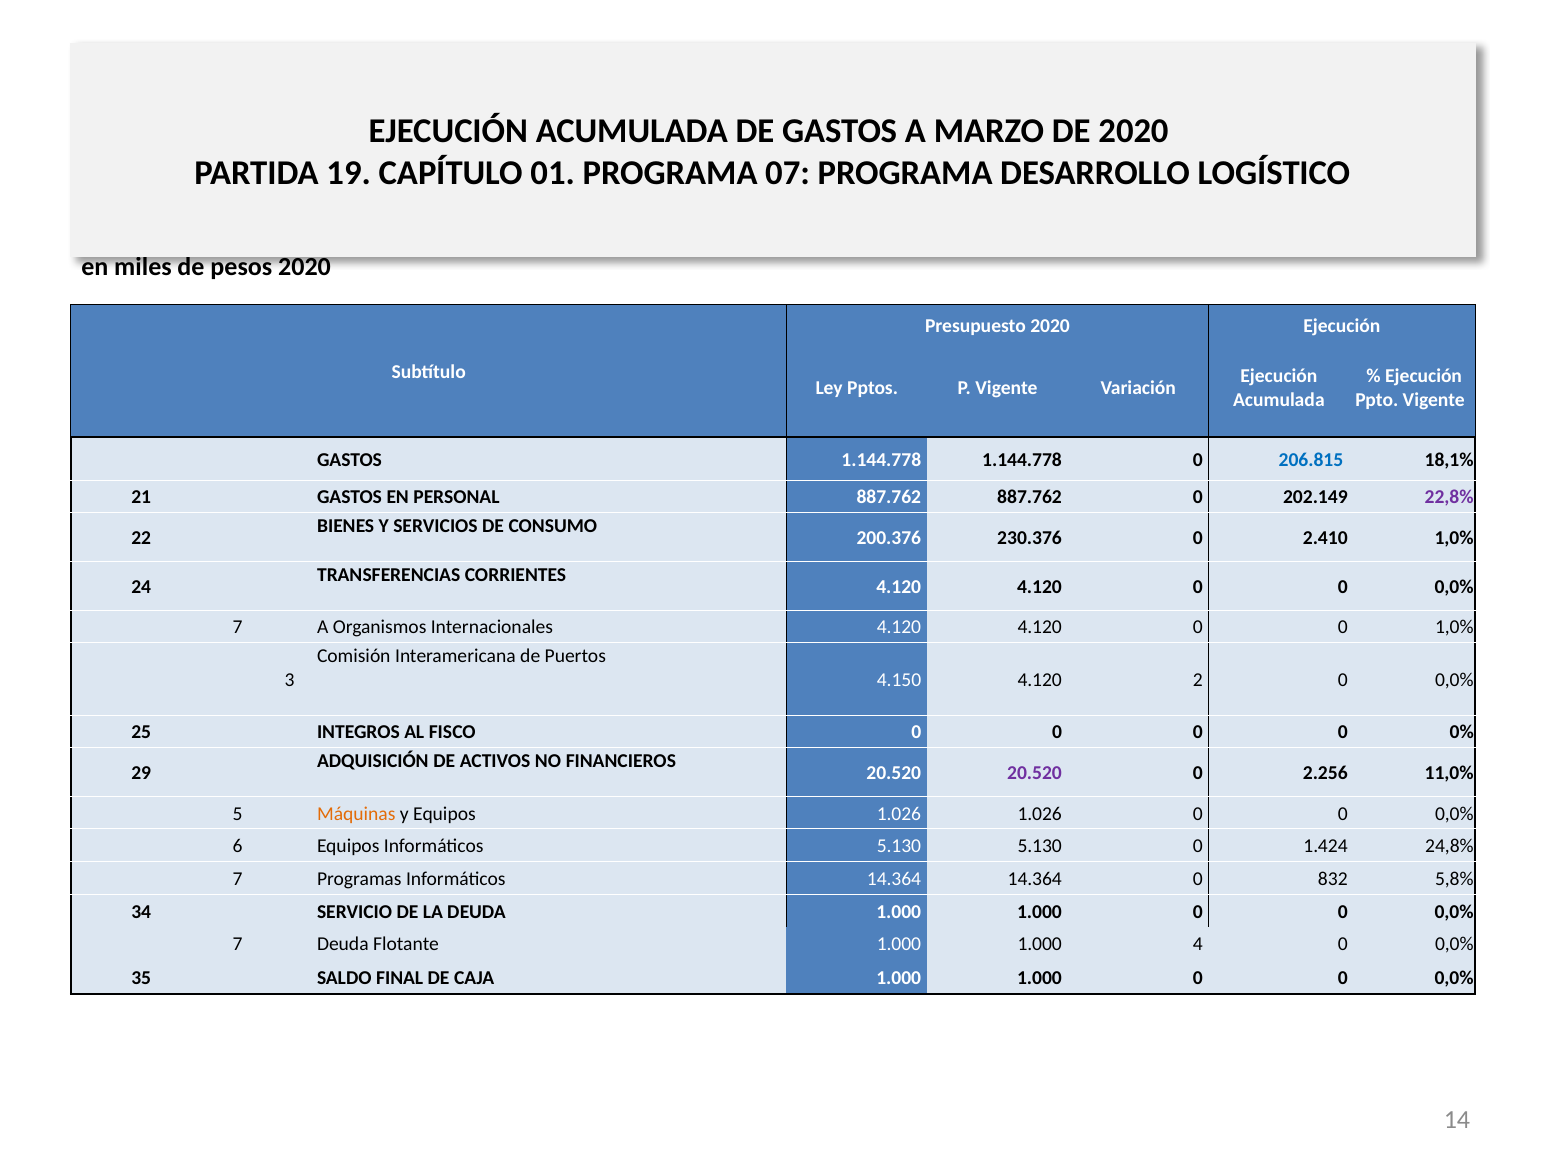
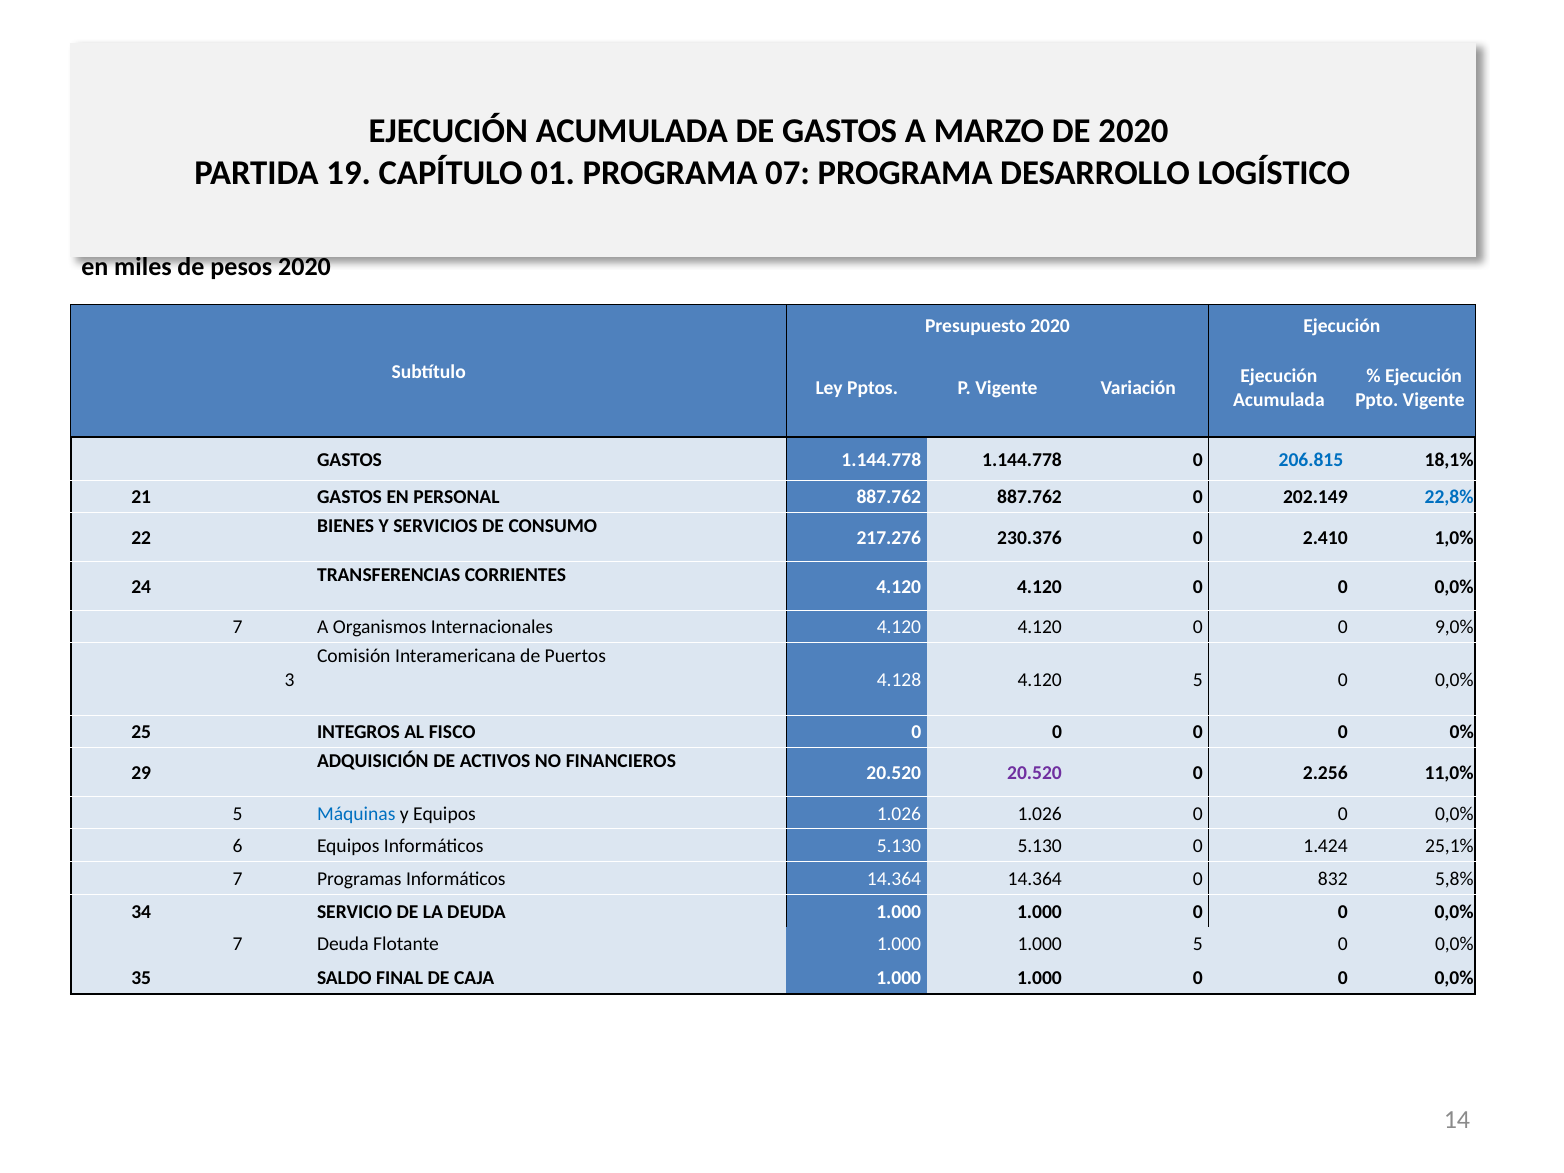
22,8% colour: purple -> blue (1449, 497)
200.376: 200.376 -> 217.276 (889, 538)
0 1,0%: 1,0% -> 9,0% (1454, 627)
4.150: 4.150 -> 4.128 (899, 680)
4.120 2: 2 -> 5 (1198, 680)
Máquinas colour: orange -> blue (356, 814)
24,8%: 24,8% -> 25,1% (1449, 846)
1.000 4: 4 -> 5 (1198, 944)
